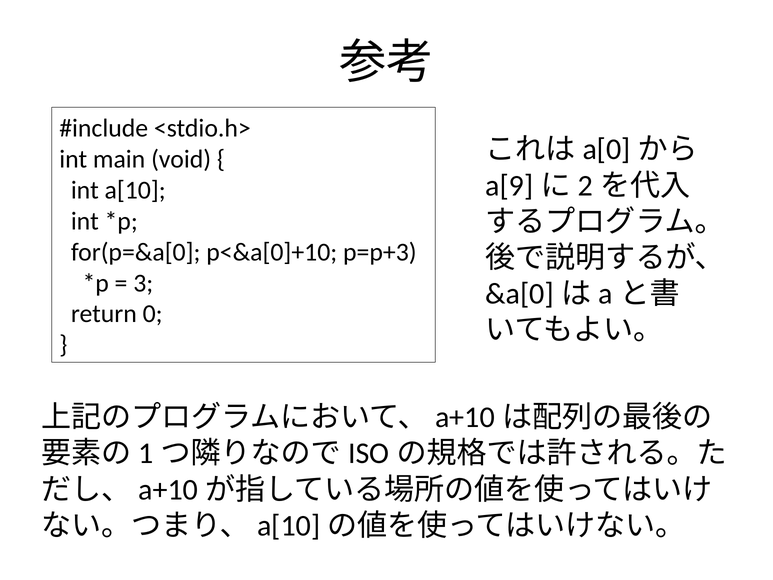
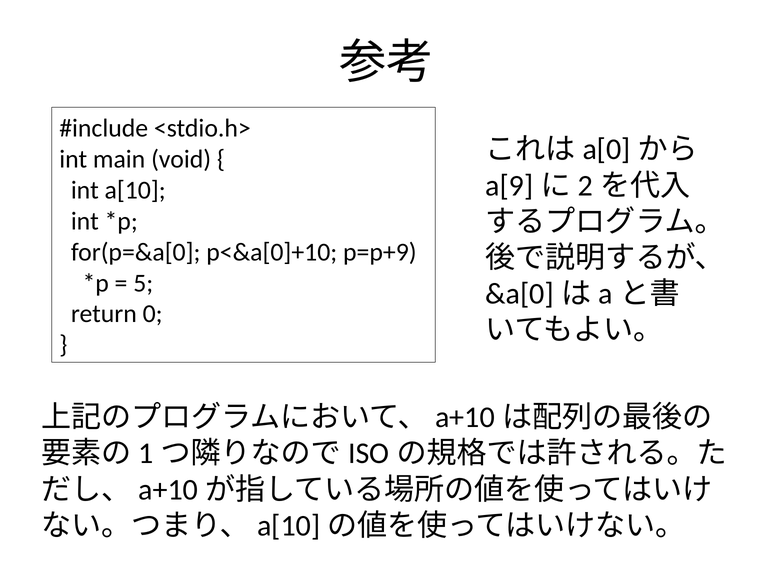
p=p+3: p=p+3 -> p=p+9 (380, 252)
3: 3 -> 5 (143, 283)
